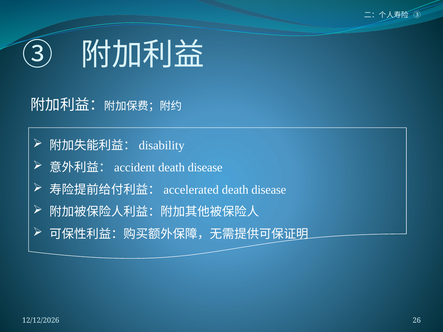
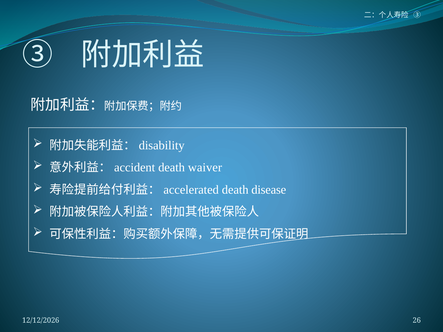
disease: disease -> waiver (205, 168)
